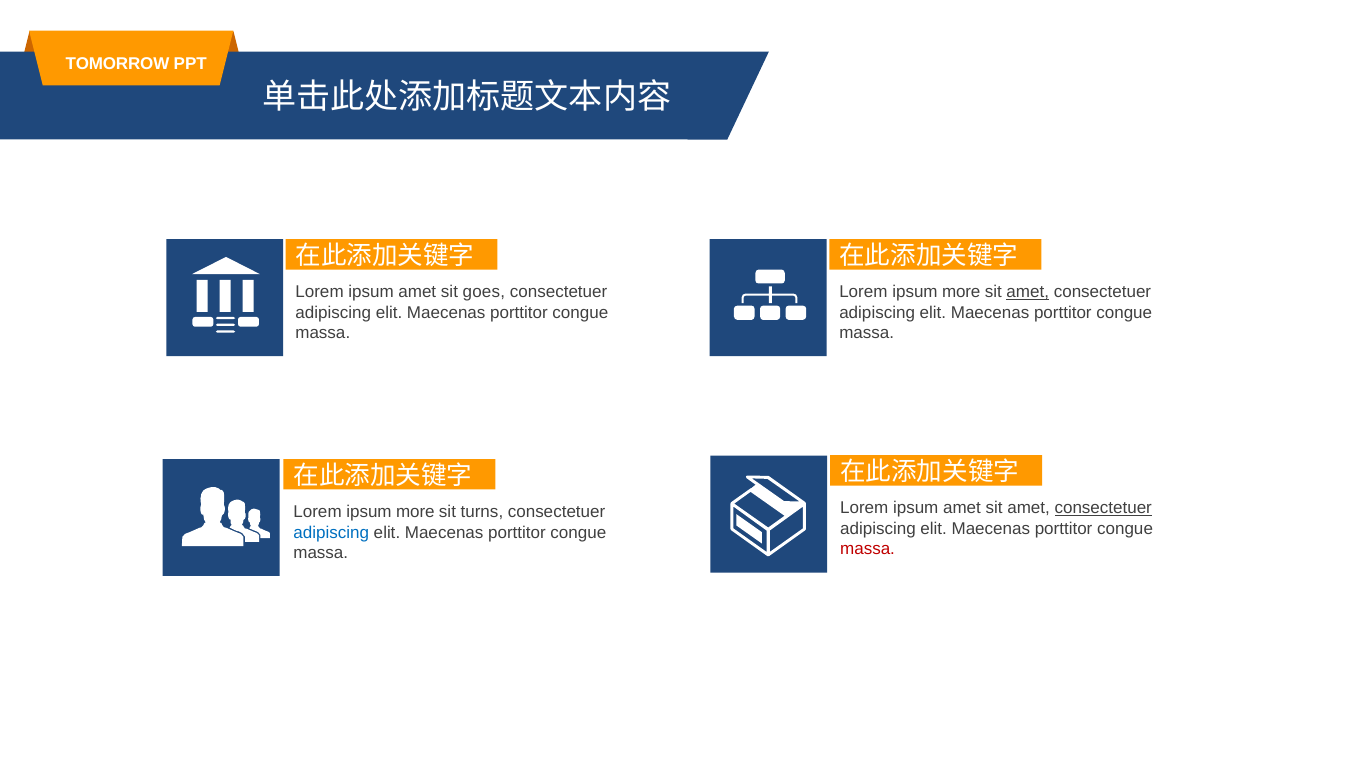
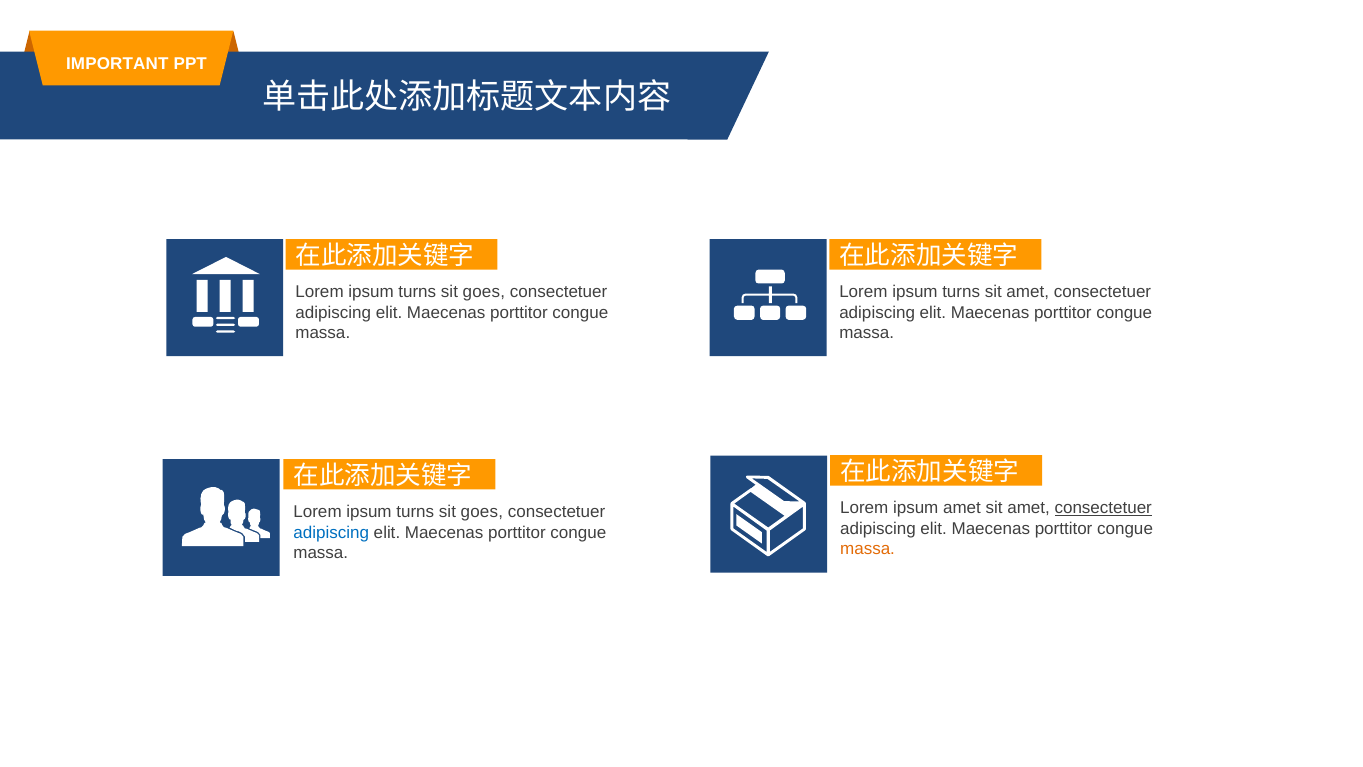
TOMORROW: TOMORROW -> IMPORTANT (117, 64)
amet: amet -> turns (417, 292)
more: more -> turns (961, 292)
amet underline: present -> none (1028, 292)
more: more -> turns (415, 512)
turns: turns -> goes (482, 512)
massa colour: red -> orange (868, 549)
